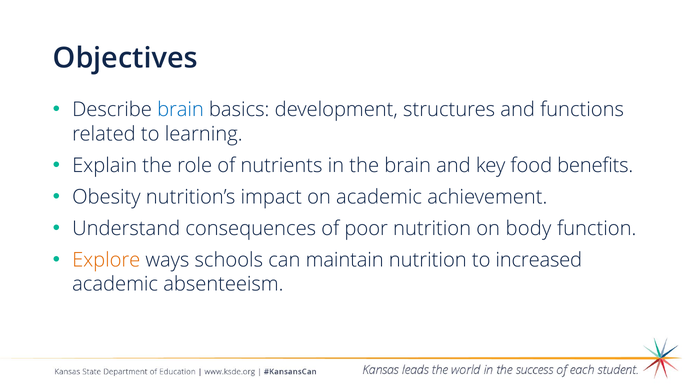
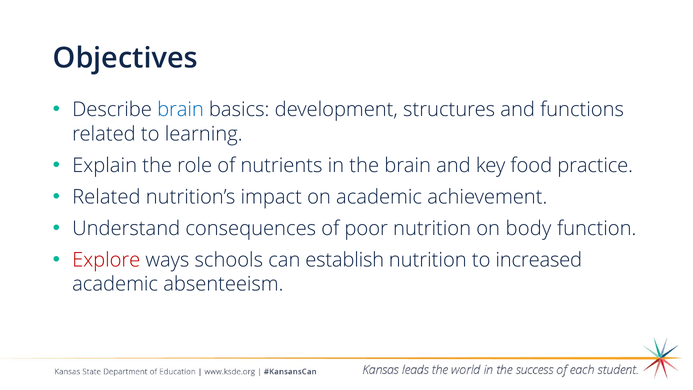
benefits: benefits -> practice (595, 165)
Obesity: Obesity -> Related (106, 197)
Explore colour: orange -> red (106, 260)
maintain: maintain -> establish (345, 260)
